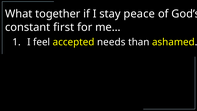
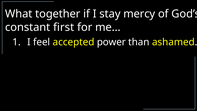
peace: peace -> mercy (139, 14)
needs: needs -> power (111, 42)
